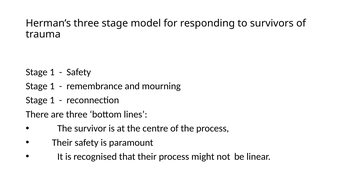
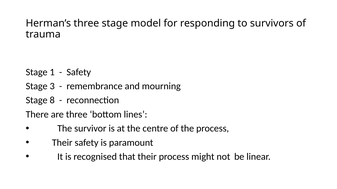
1: 1 -> 3 (52, 86)
1: 1 -> 8 (52, 101)
